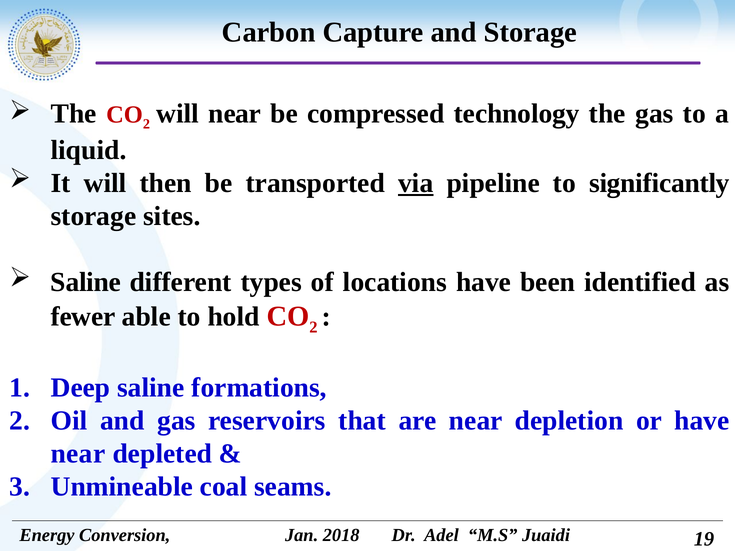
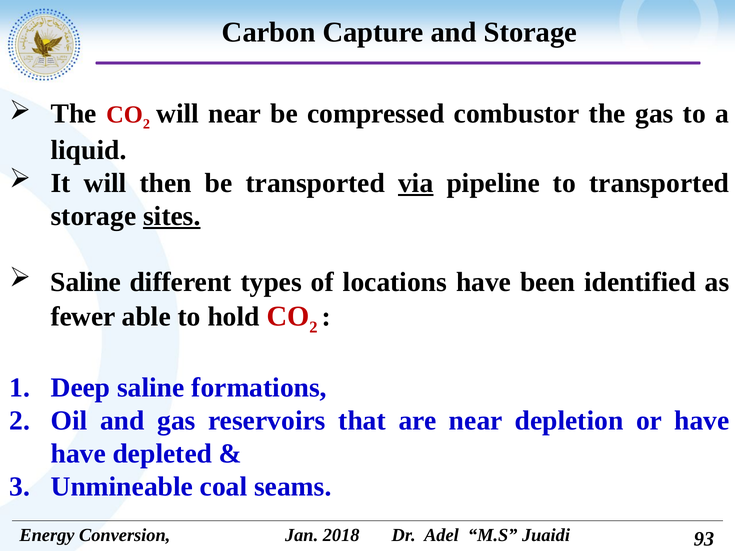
technology: technology -> combustor (517, 114)
to significantly: significantly -> transported (659, 183)
sites underline: none -> present (172, 216)
near: near -> have (78, 454)
19: 19 -> 93 (704, 539)
